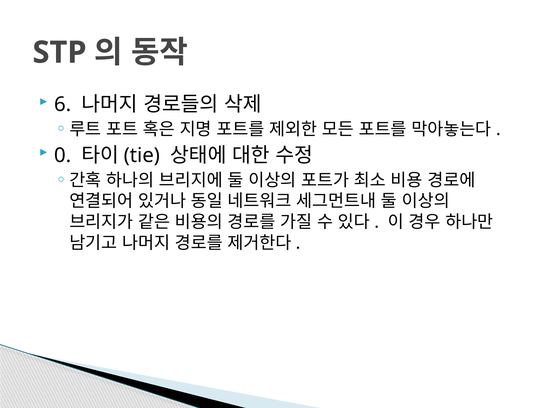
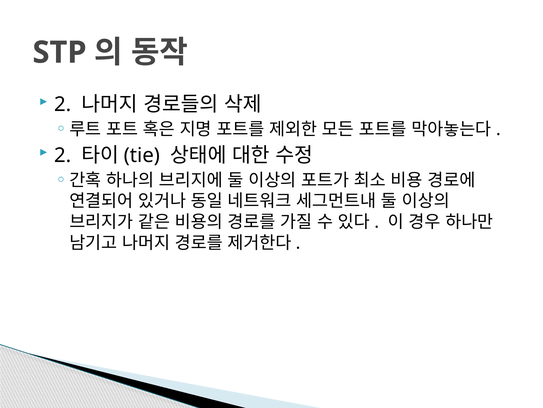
6: 6 -> 2 (63, 104)
0: 0 -> 2 (63, 155)
